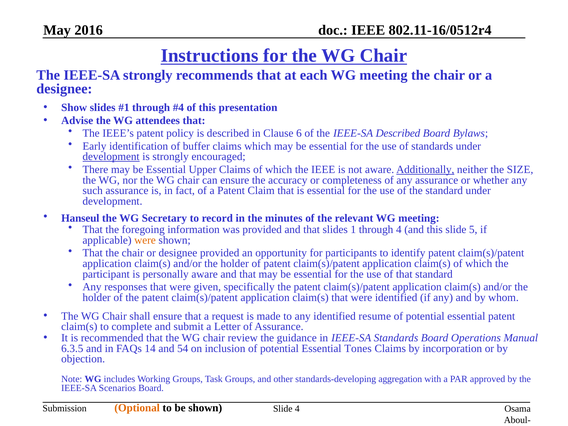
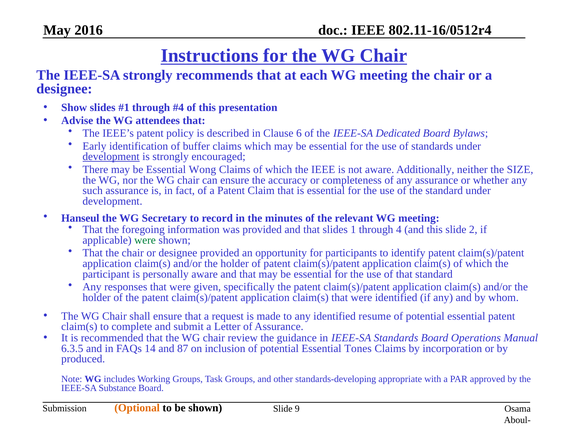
IEEE-SA Described: Described -> Dedicated (398, 133)
Upper: Upper -> Wong (202, 169)
Additionally underline: present -> none (425, 169)
5: 5 -> 2 (473, 230)
were colour: orange -> green (145, 240)
54: 54 -> 87 (183, 348)
objection: objection -> produced (83, 359)
aggregation: aggregation -> appropriate (400, 379)
Scenarios: Scenarios -> Substance (117, 388)
Slide 4: 4 -> 9 (297, 409)
